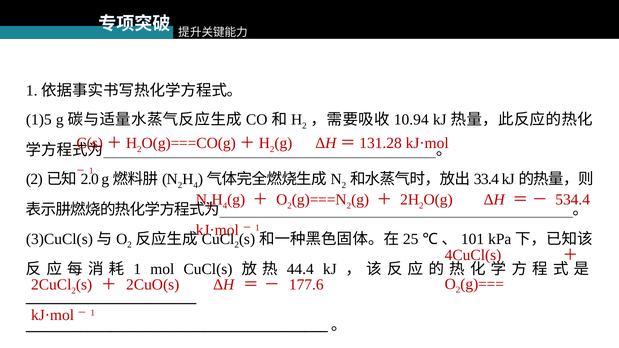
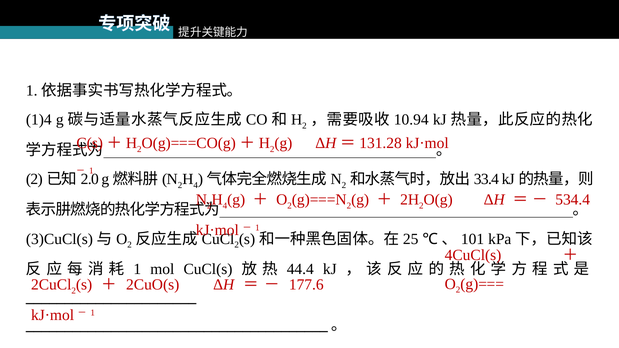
1)5: 1)5 -> 1)4 (39, 120)
